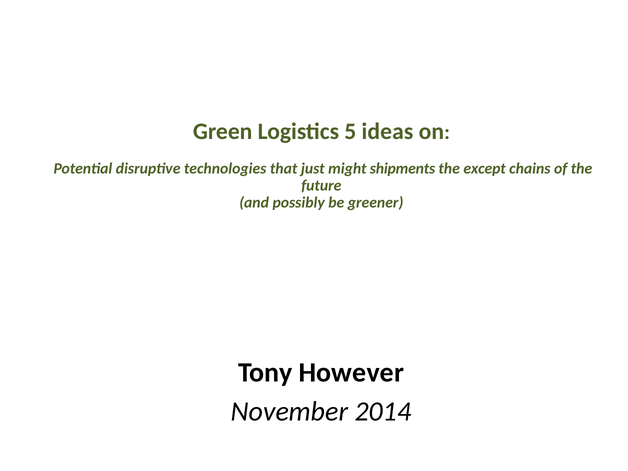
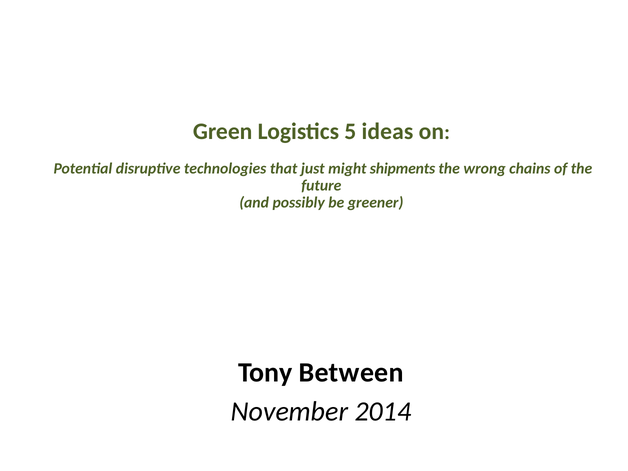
except: except -> wrong (485, 169)
However: However -> Between (351, 372)
